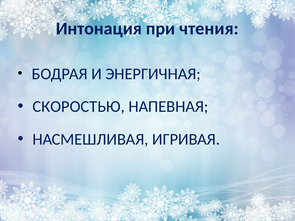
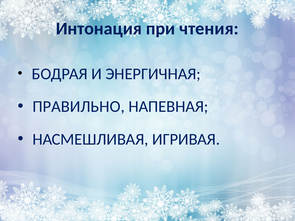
СКОРОСТЬЮ: СКОРОСТЬЮ -> ПРАВИЛЬНО (79, 107)
